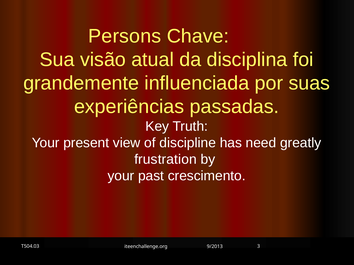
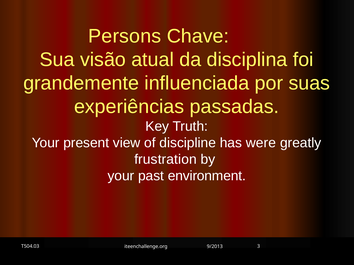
need: need -> were (261, 143)
crescimento: crescimento -> environment (207, 176)
